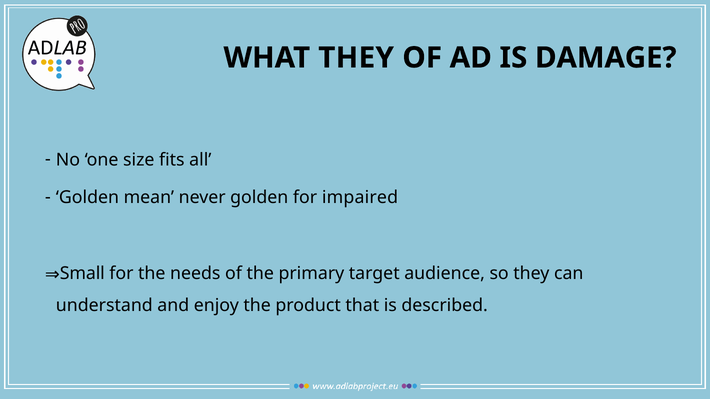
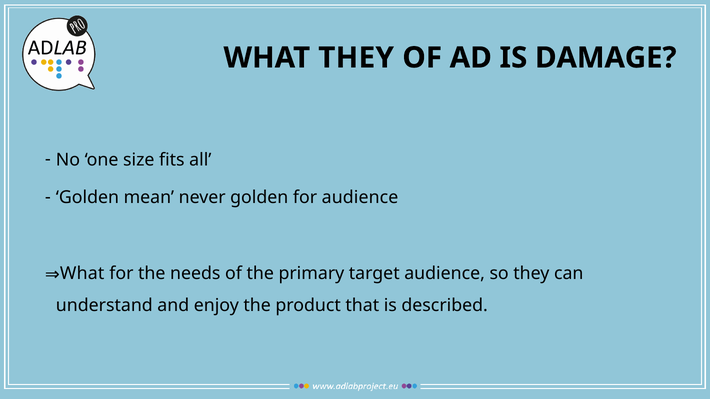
for impaired: impaired -> audience (360, 198)
Small: Small -> What (82, 274)
